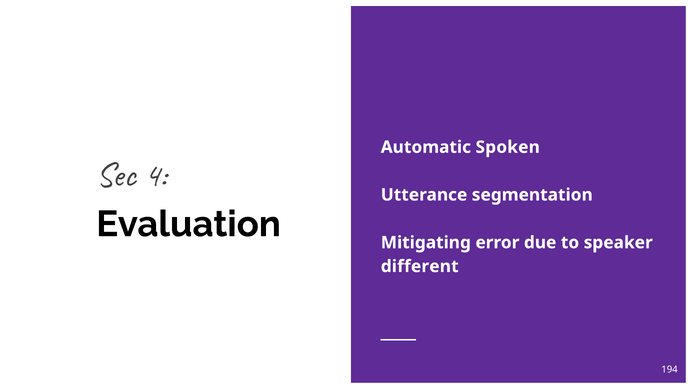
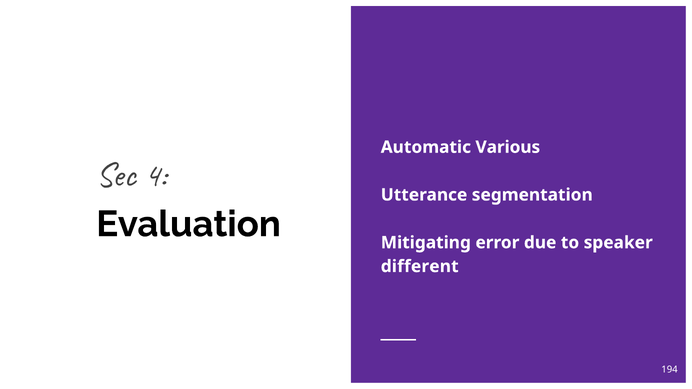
Spoken: Spoken -> Various (508, 147)
